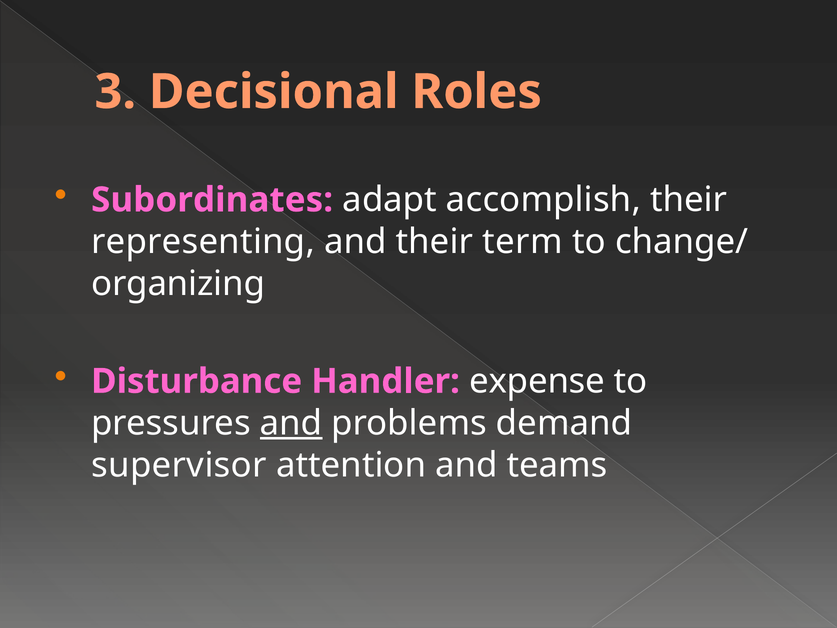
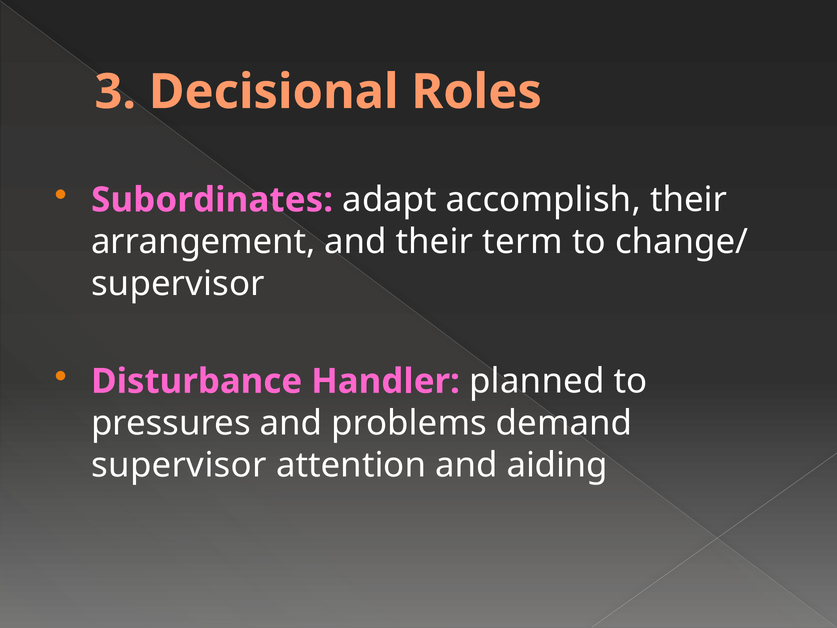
representing: representing -> arrangement (203, 242)
organizing: organizing -> supervisor (178, 284)
expense: expense -> planned (537, 381)
and underline: present -> none (291, 423)
teams: teams -> aiding (557, 465)
